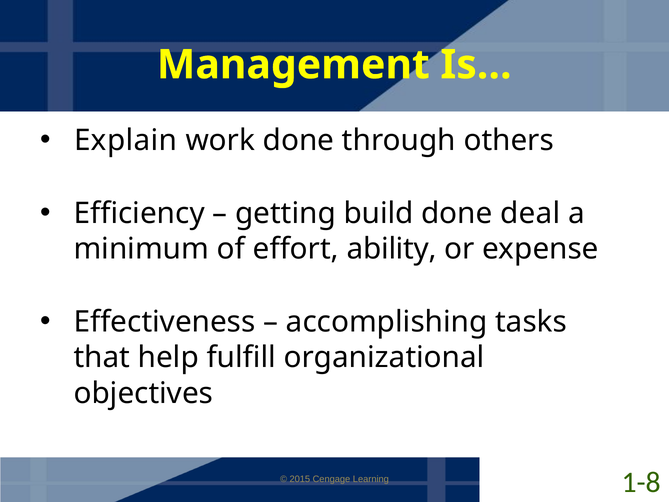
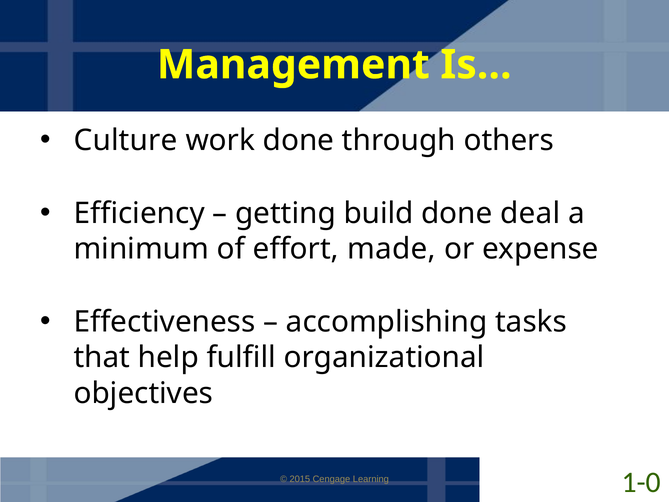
Explain: Explain -> Culture (126, 140)
ability: ability -> made (391, 249)
1-8: 1-8 -> 1-0 (641, 482)
